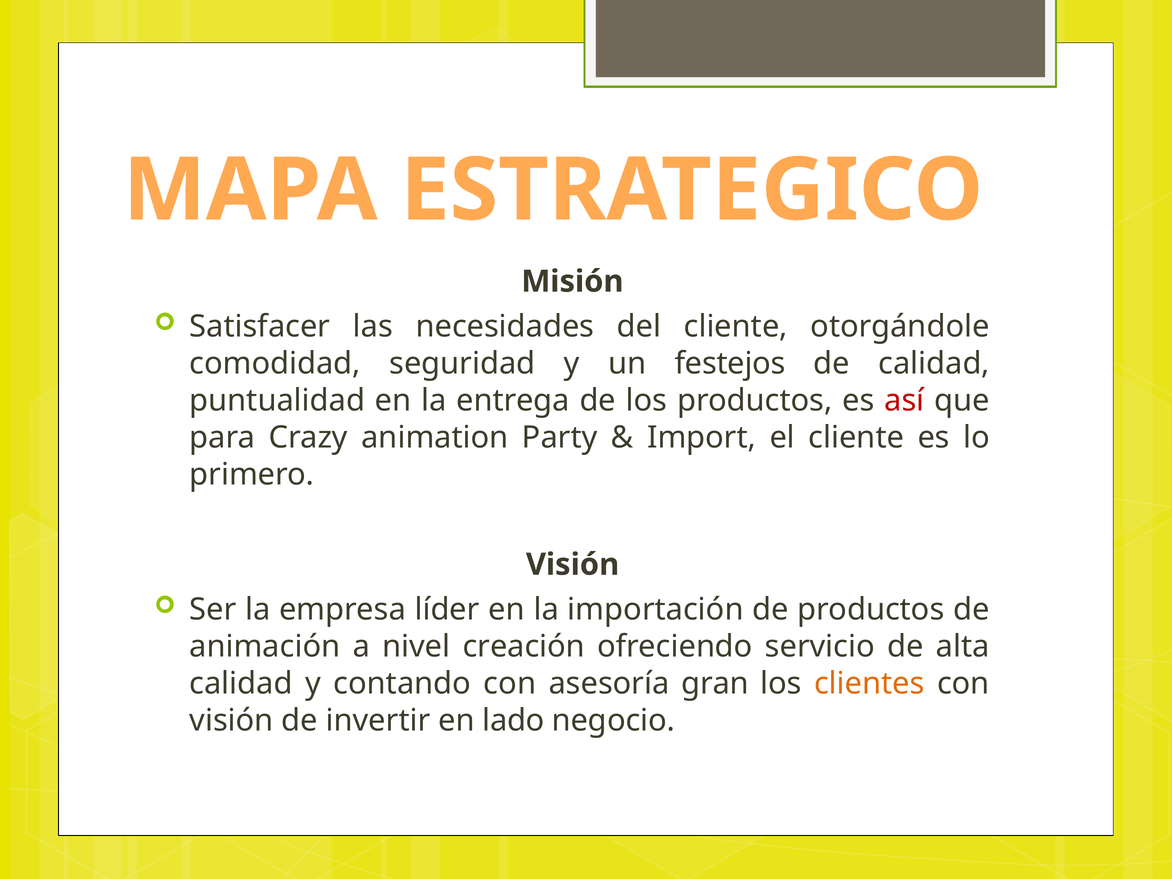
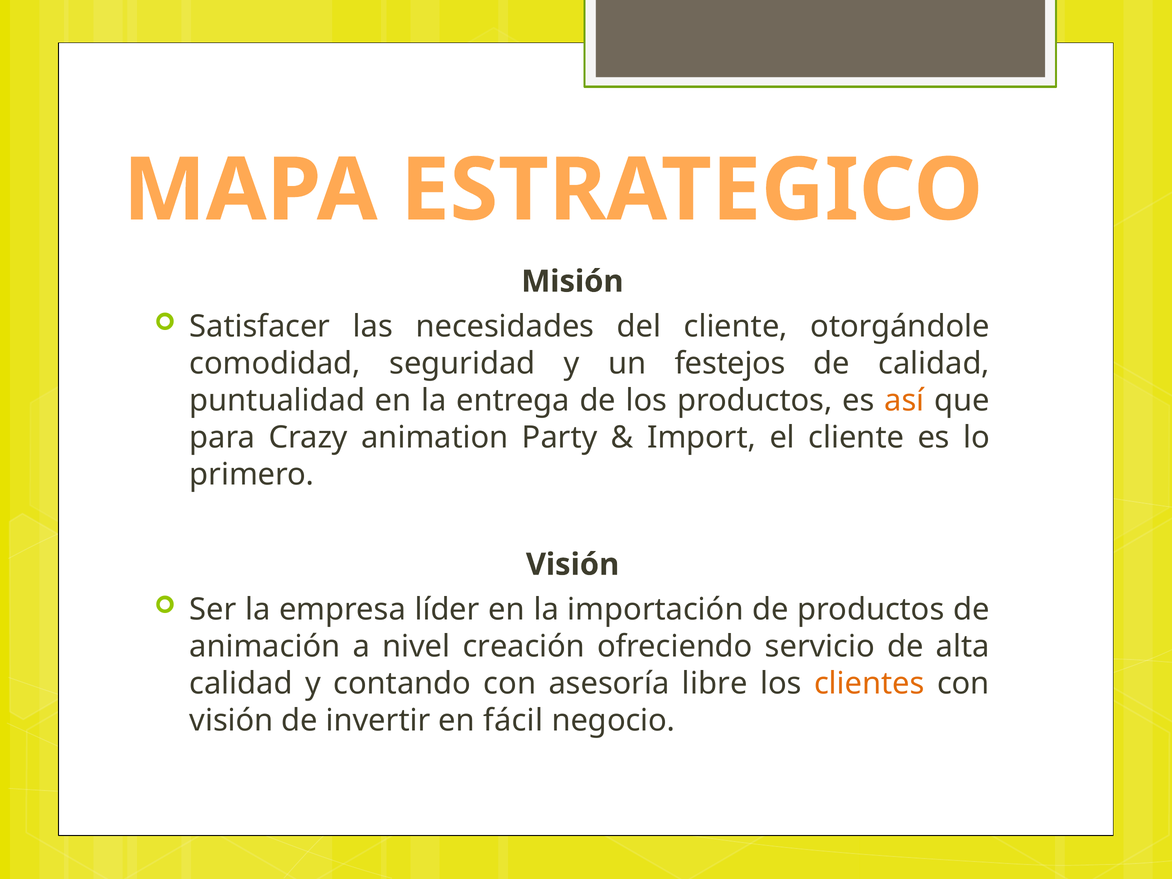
así colour: red -> orange (904, 401)
gran: gran -> libre (715, 684)
lado: lado -> fácil (513, 721)
